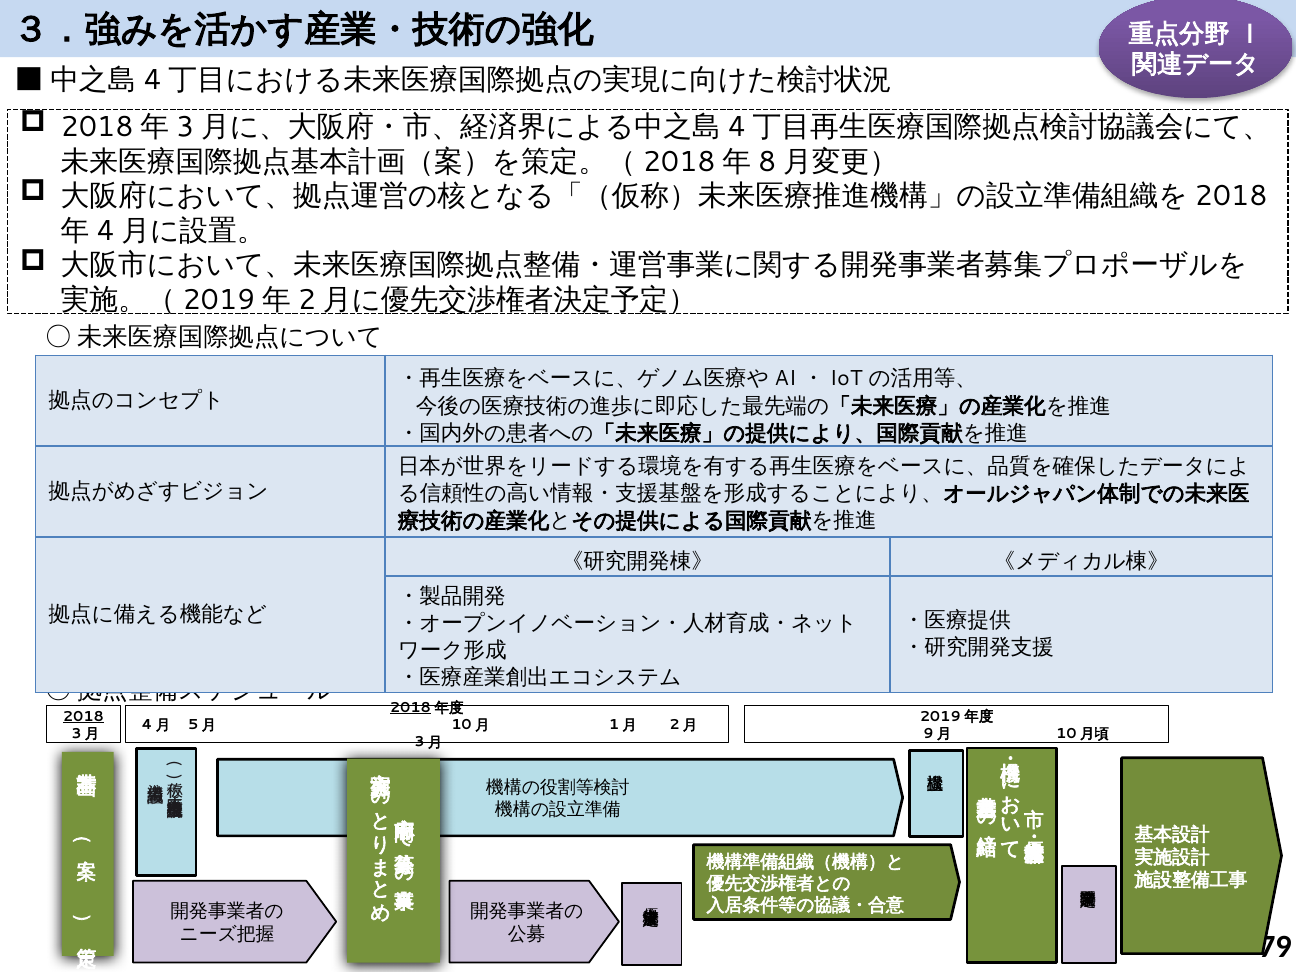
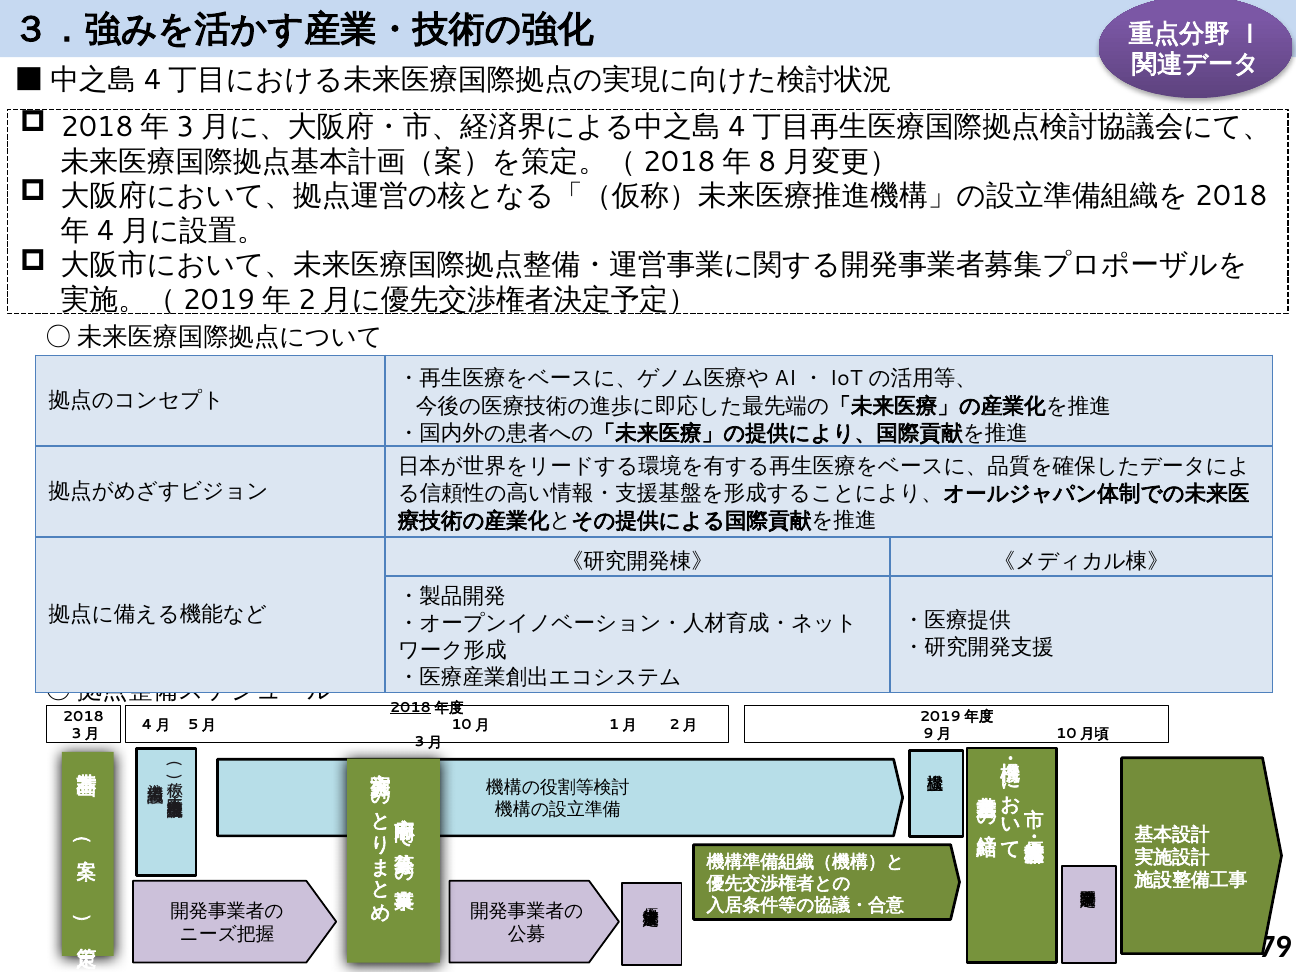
2018 underline: present -> none (83, 716)
